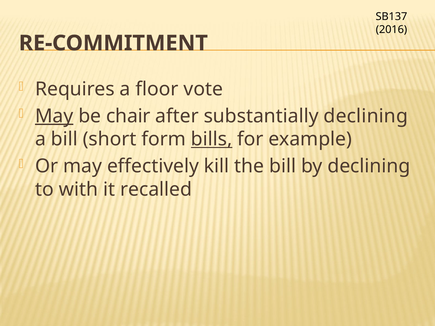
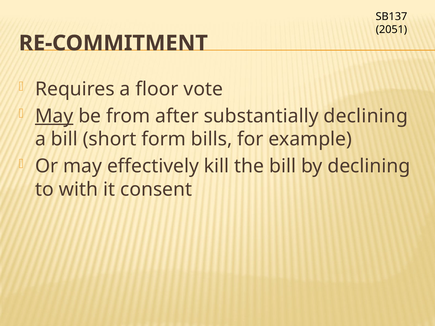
2016: 2016 -> 2051 (391, 30)
chair: chair -> from (128, 116)
bills underline: present -> none (212, 139)
recalled: recalled -> consent (156, 190)
